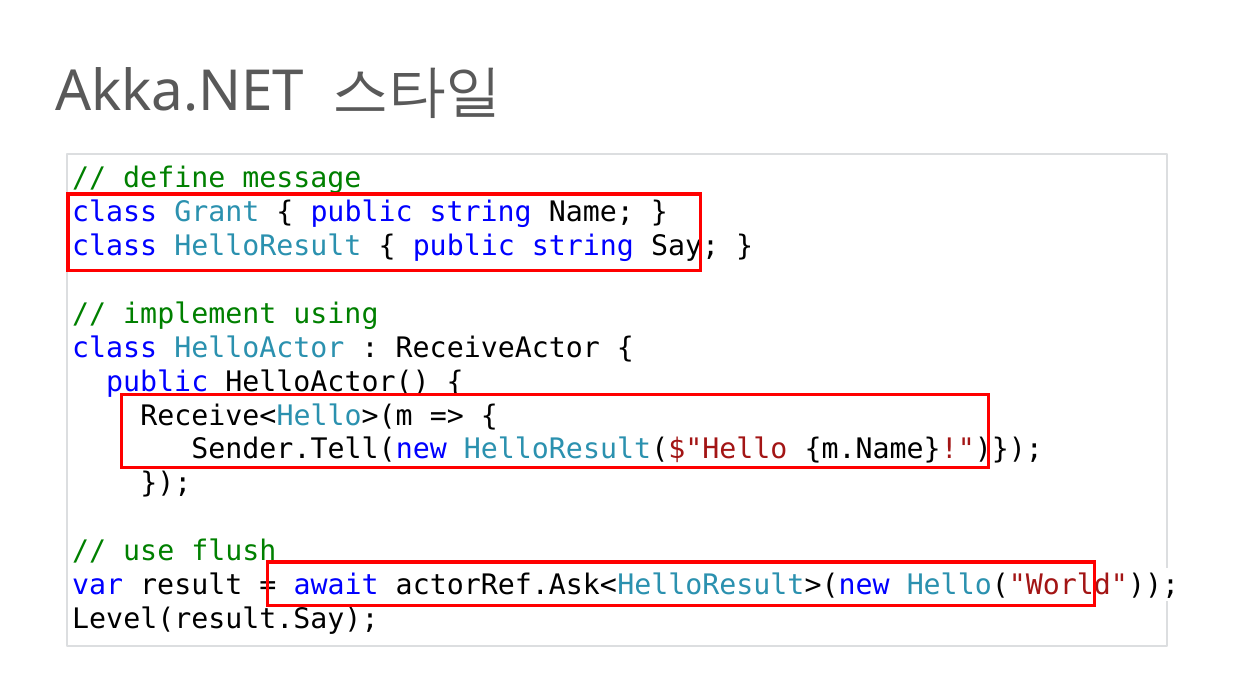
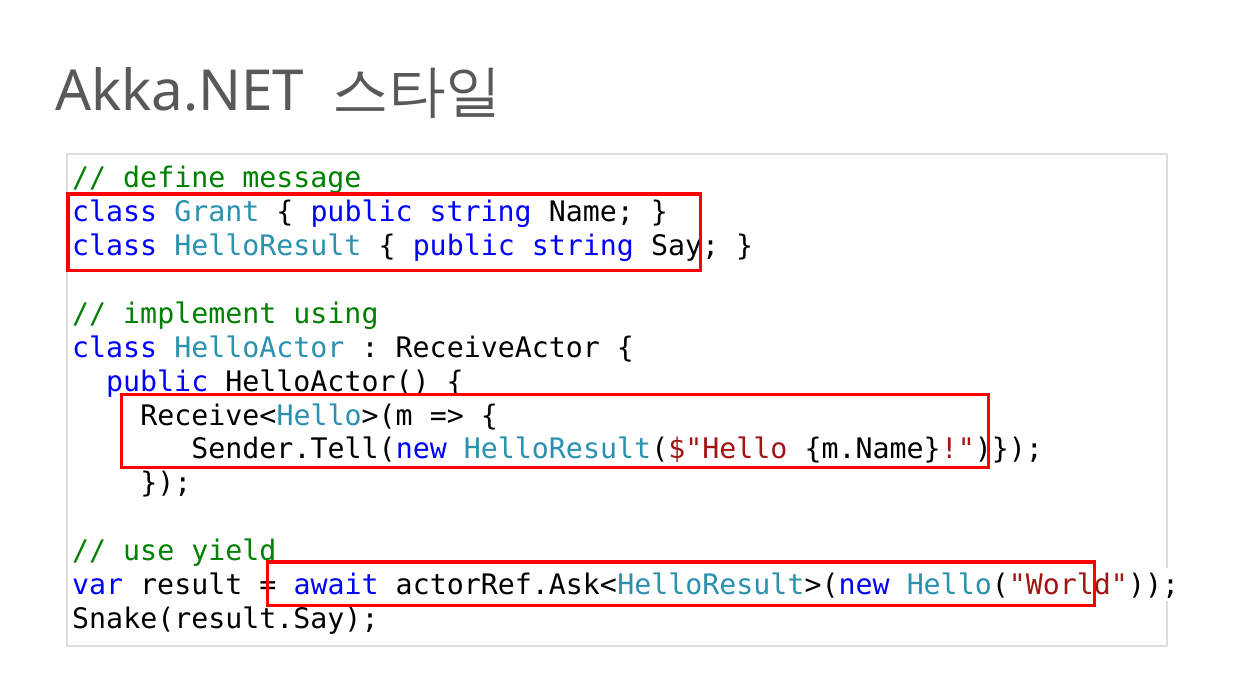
flush: flush -> yield (234, 551)
Level(result.Say: Level(result.Say -> Snake(result.Say (225, 619)
